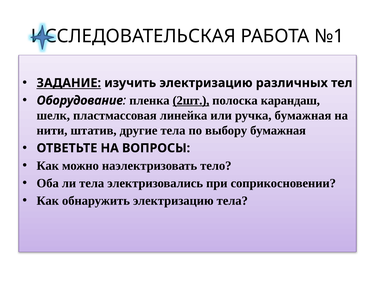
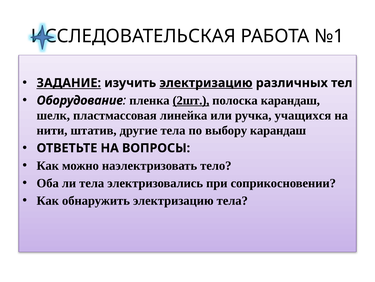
электризацию underline: none -> present (206, 83)
ручка бумажная: бумажная -> учащихся (303, 115)
выбору бумажная: бумажная -> карандаш (278, 130)
